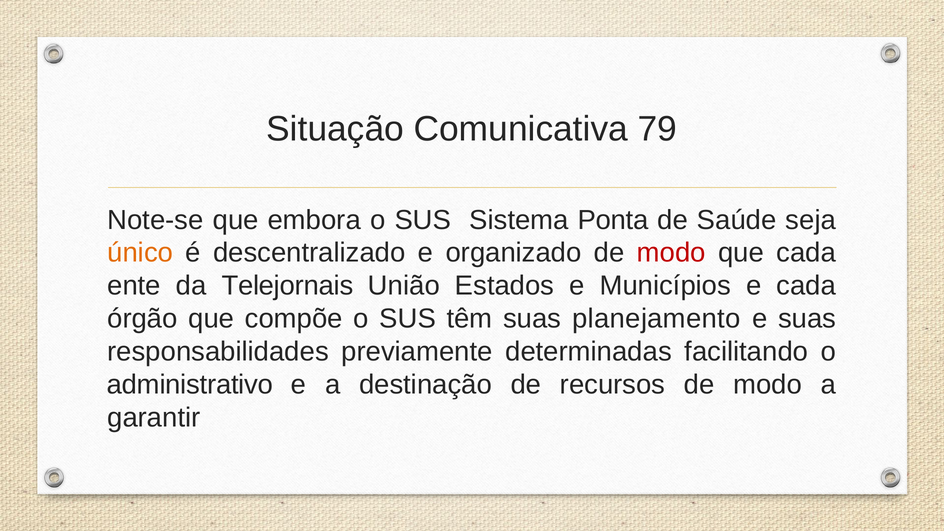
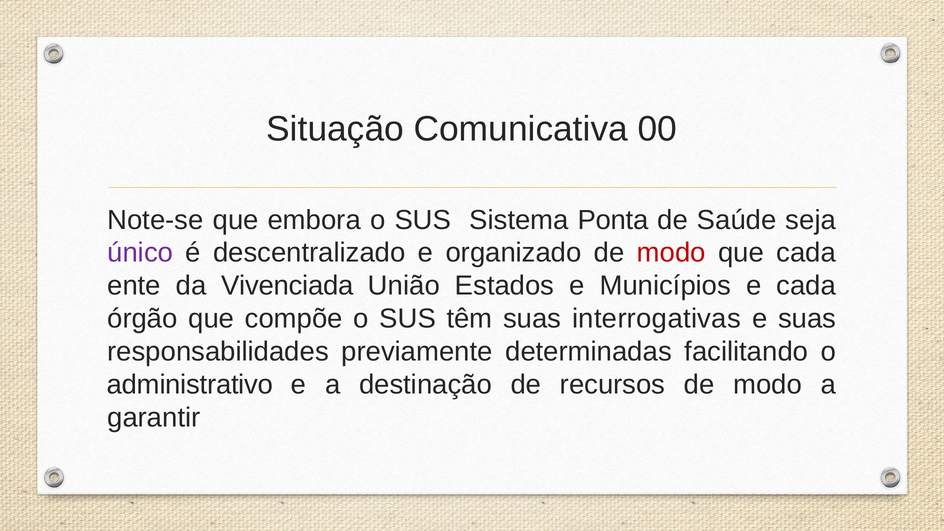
79: 79 -> 00 (657, 129)
único colour: orange -> purple (140, 253)
Telejornais: Telejornais -> Vivenciada (287, 286)
planejamento: planejamento -> interrogativas (656, 319)
